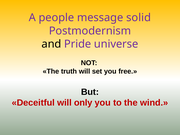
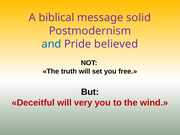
people: people -> biblical (56, 18)
and colour: black -> blue (51, 44)
universe: universe -> believed (116, 44)
only: only -> very (83, 103)
